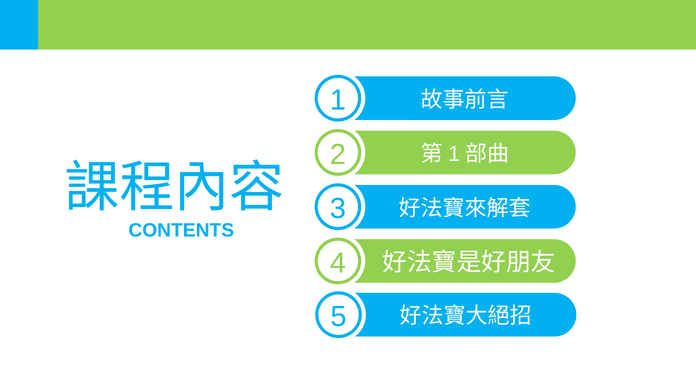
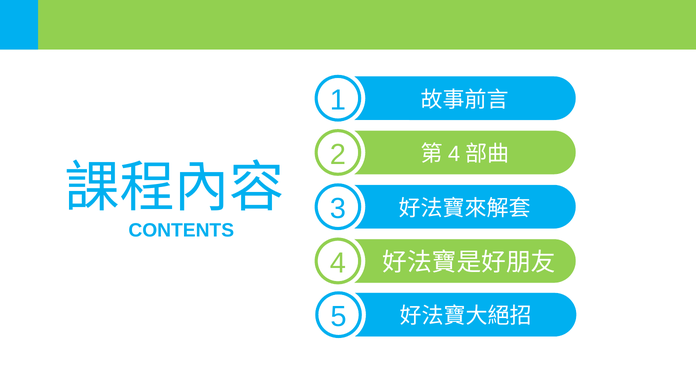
1: 1 -> 4 (454, 154)
